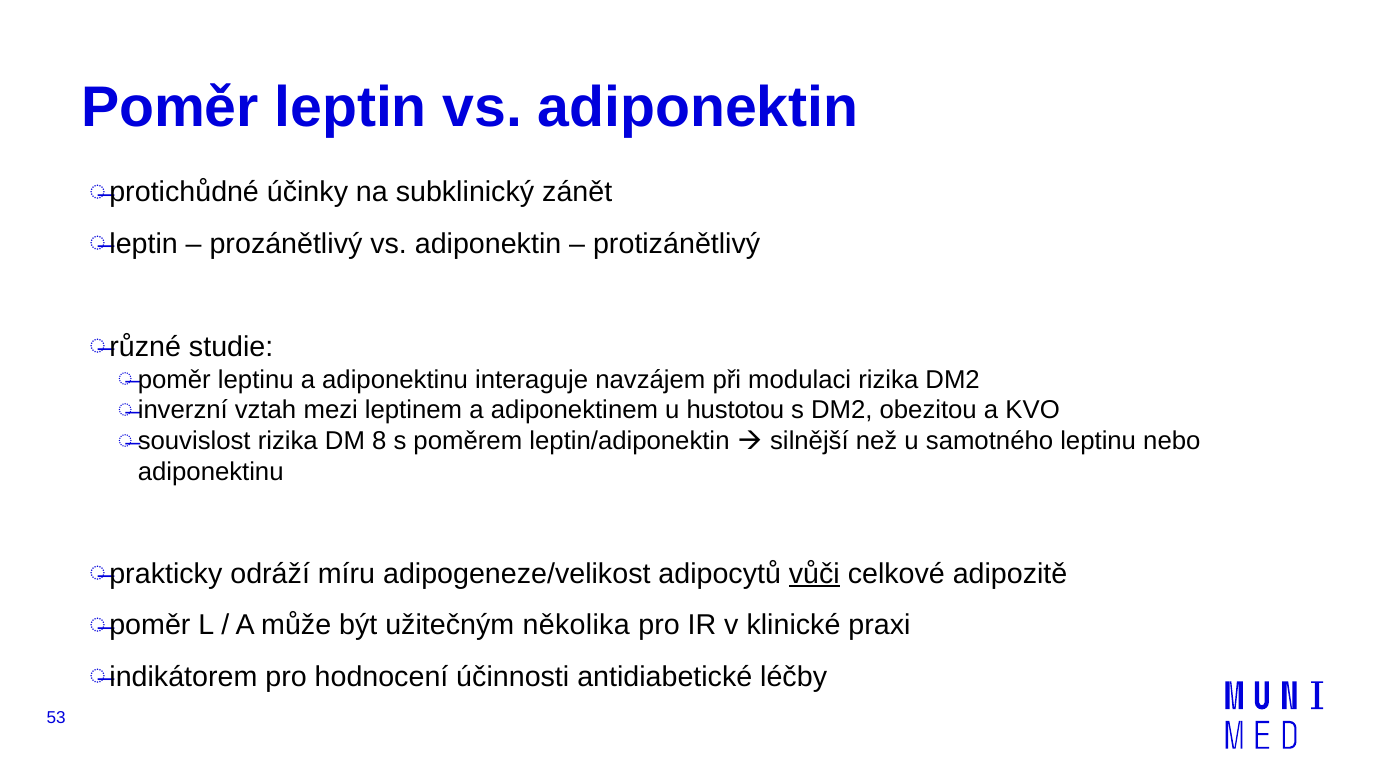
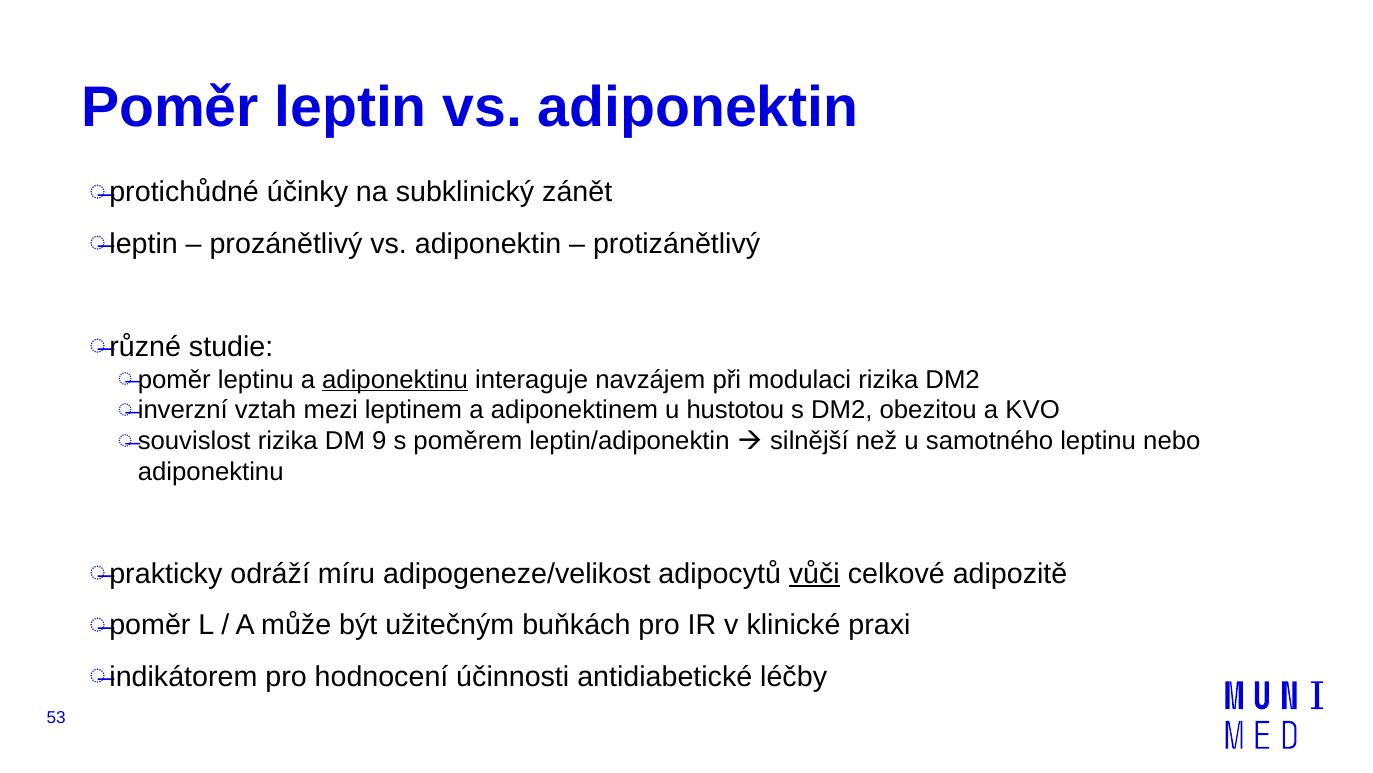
adiponektinu underline: none -> present (395, 379)
8: 8 -> 9 (379, 441)
několika: několika -> buňkách (576, 625)
